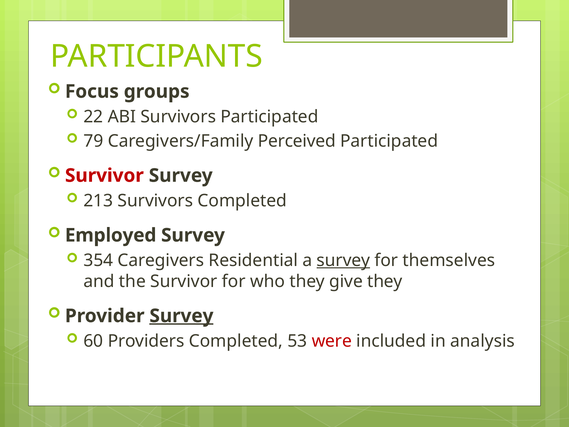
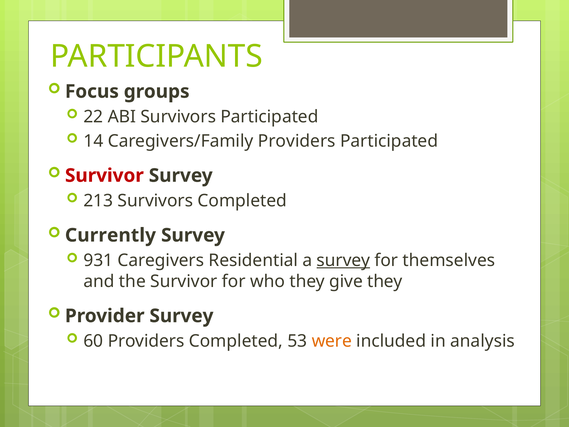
79: 79 -> 14 (93, 141)
Caregivers/Family Perceived: Perceived -> Providers (297, 141)
Employed: Employed -> Currently (110, 235)
354: 354 -> 931 (98, 260)
Survey underline: present -> none (181, 316)
were colour: red -> orange (332, 341)
